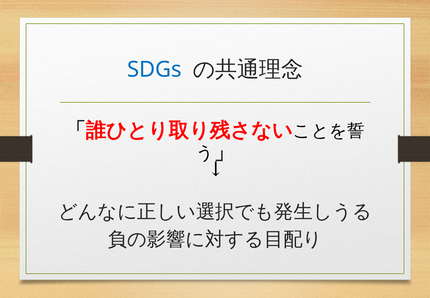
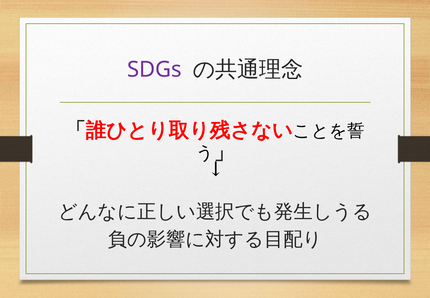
SDGs colour: blue -> purple (154, 70)
